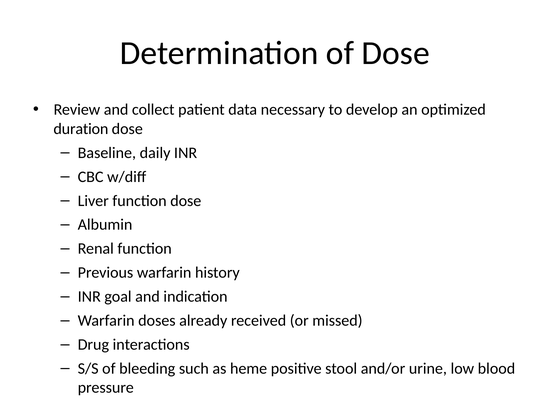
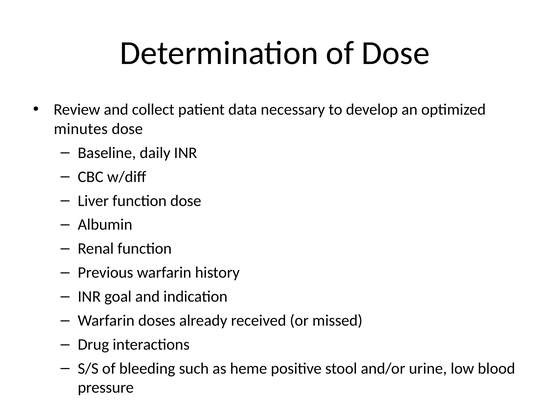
duration: duration -> minutes (81, 129)
